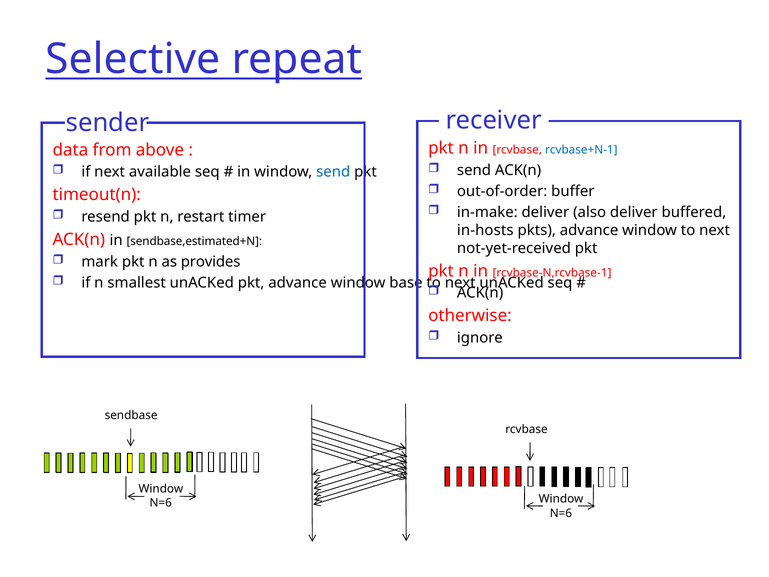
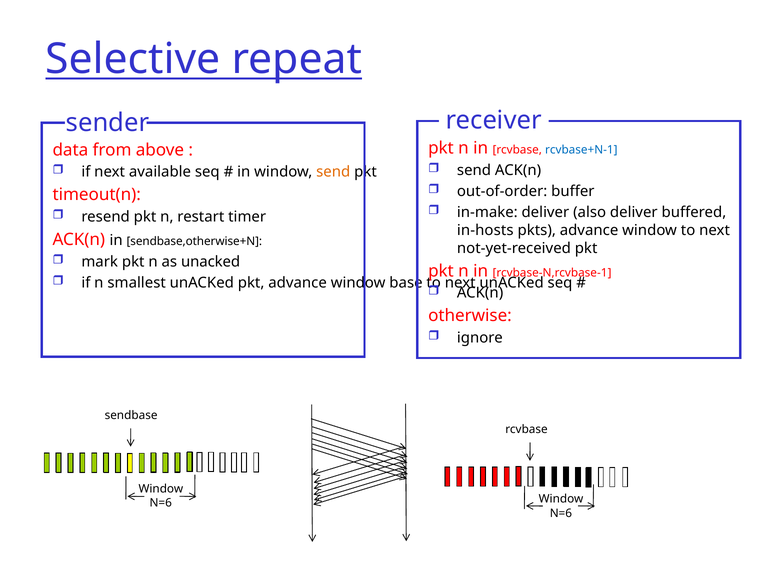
send colour: blue -> orange (333, 172)
sendbase,estimated+N: sendbase,estimated+N -> sendbase,otherwise+N (194, 241)
as provides: provides -> unacked (211, 262)
